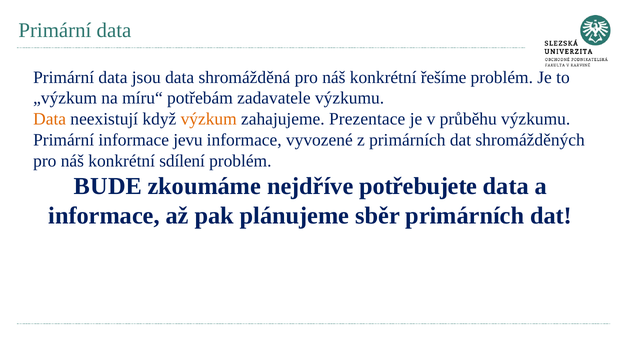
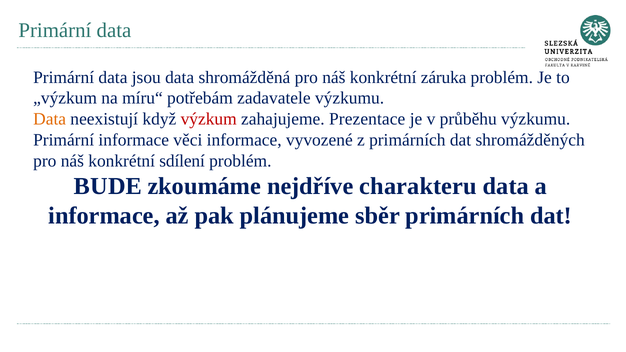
řešíme: řešíme -> záruka (444, 77)
výzkum colour: orange -> red (209, 119)
jevu: jevu -> věci (188, 140)
potřebujete: potřebujete -> charakteru (418, 186)
